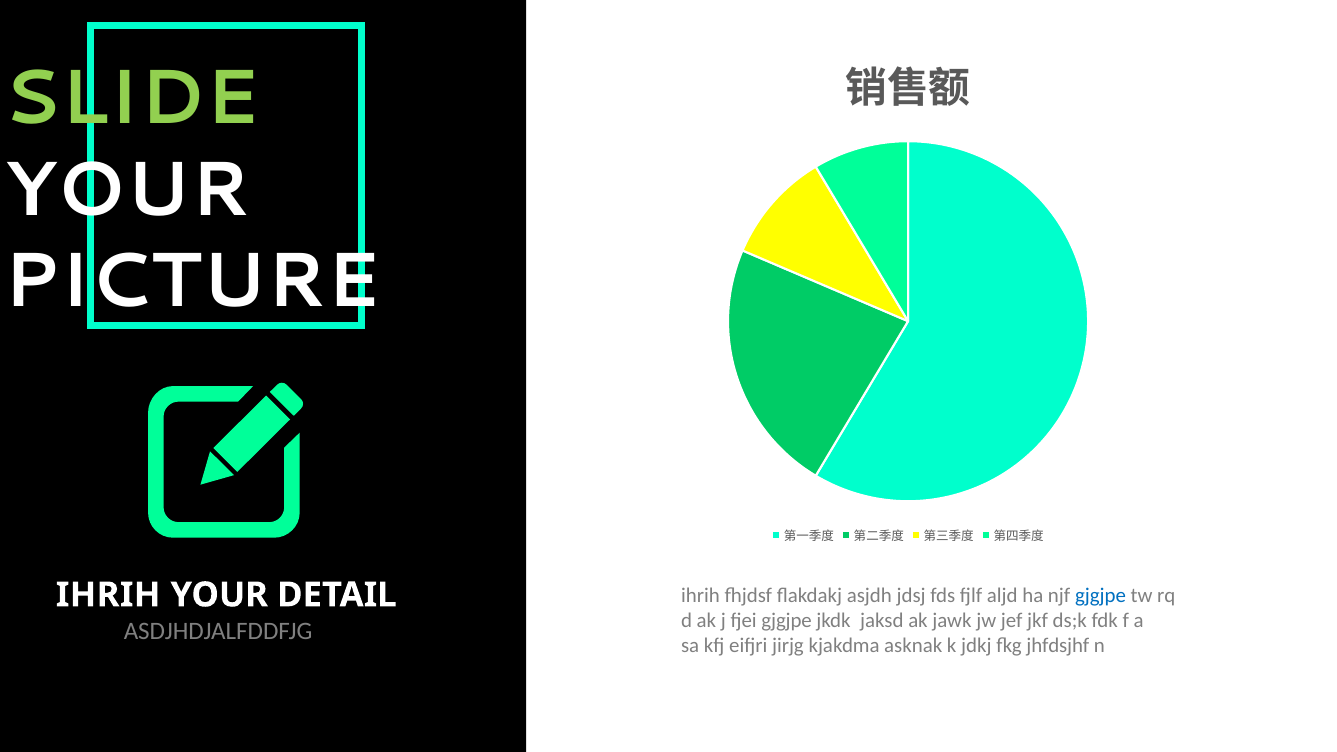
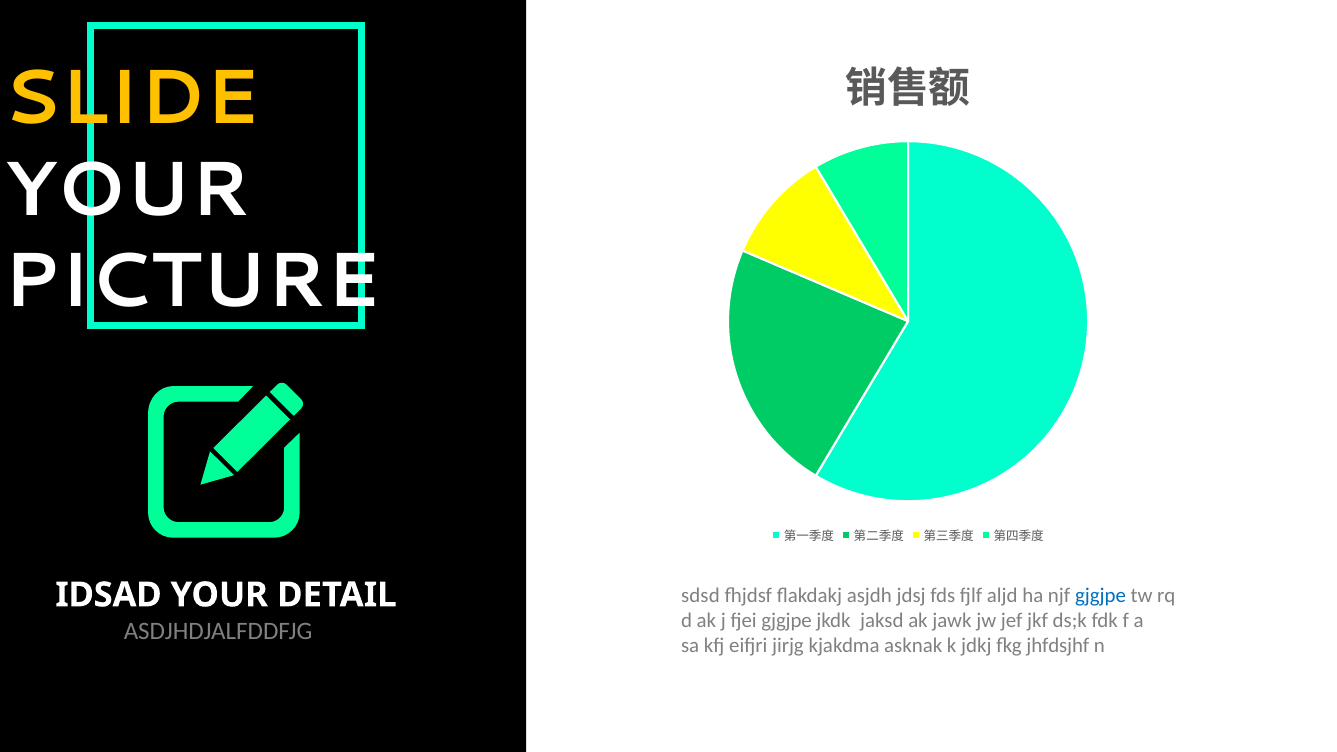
SLIDE colour: light green -> yellow (131, 98)
ihrih: ihrih -> sdsd (700, 596)
IHRIH: IHRIH -> IDSAD (108, 595)
